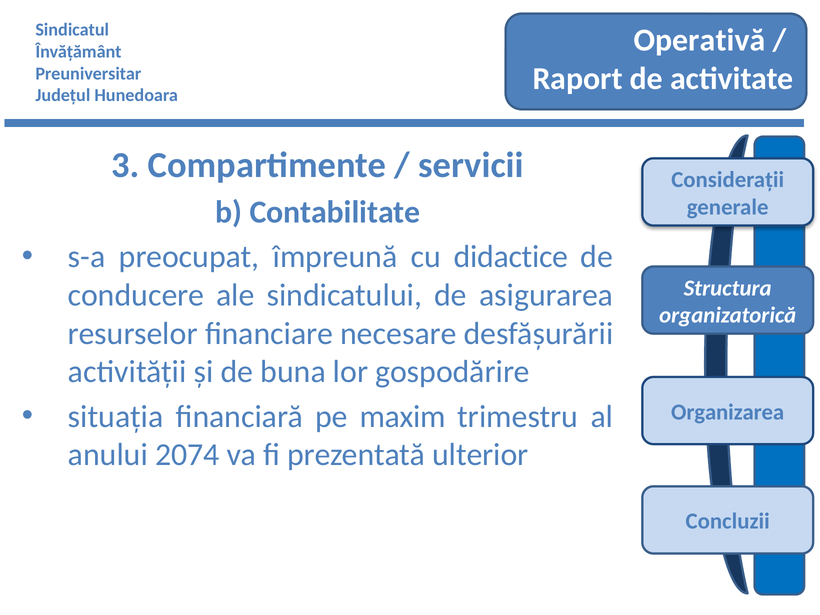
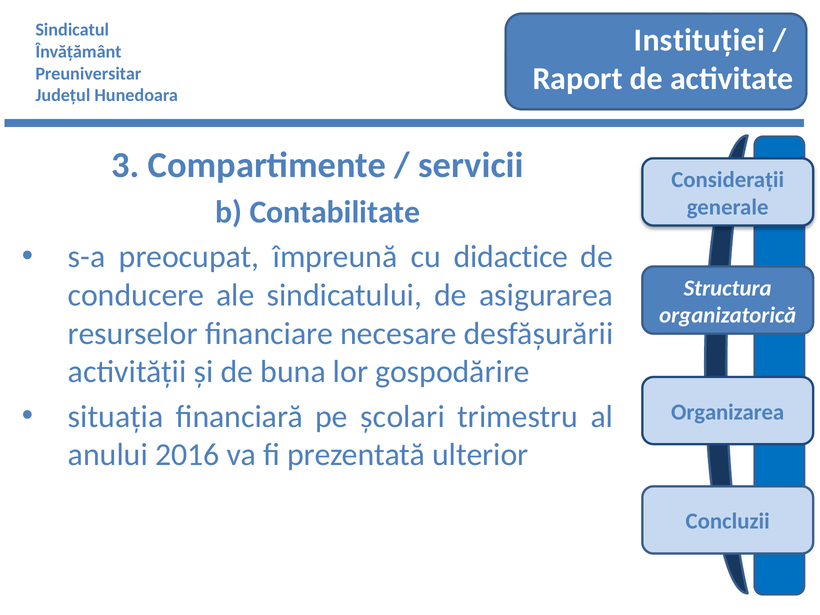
Operativă: Operativă -> Instituției (699, 40)
maxim: maxim -> școlari (403, 416)
2074: 2074 -> 2016 (187, 455)
